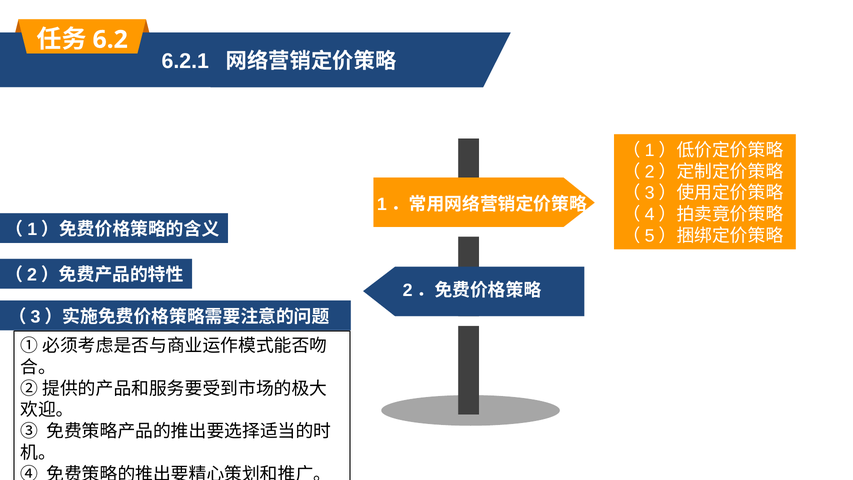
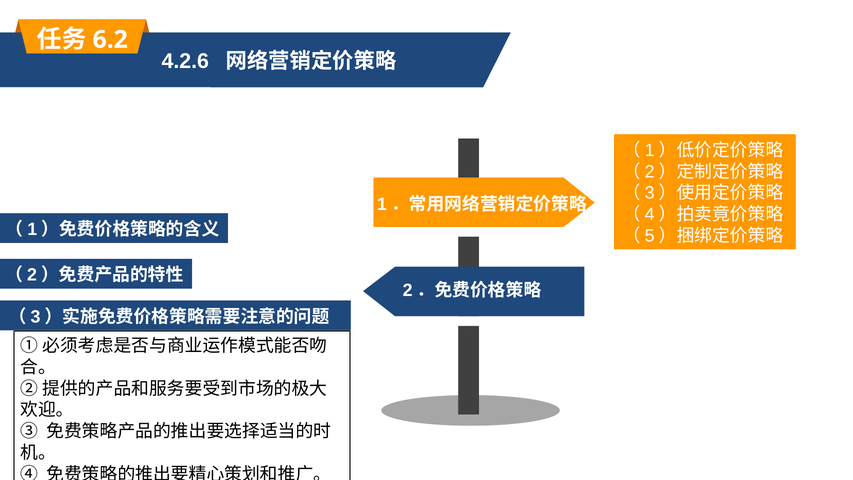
6.2.1: 6.2.1 -> 4.2.6 (185, 61)
